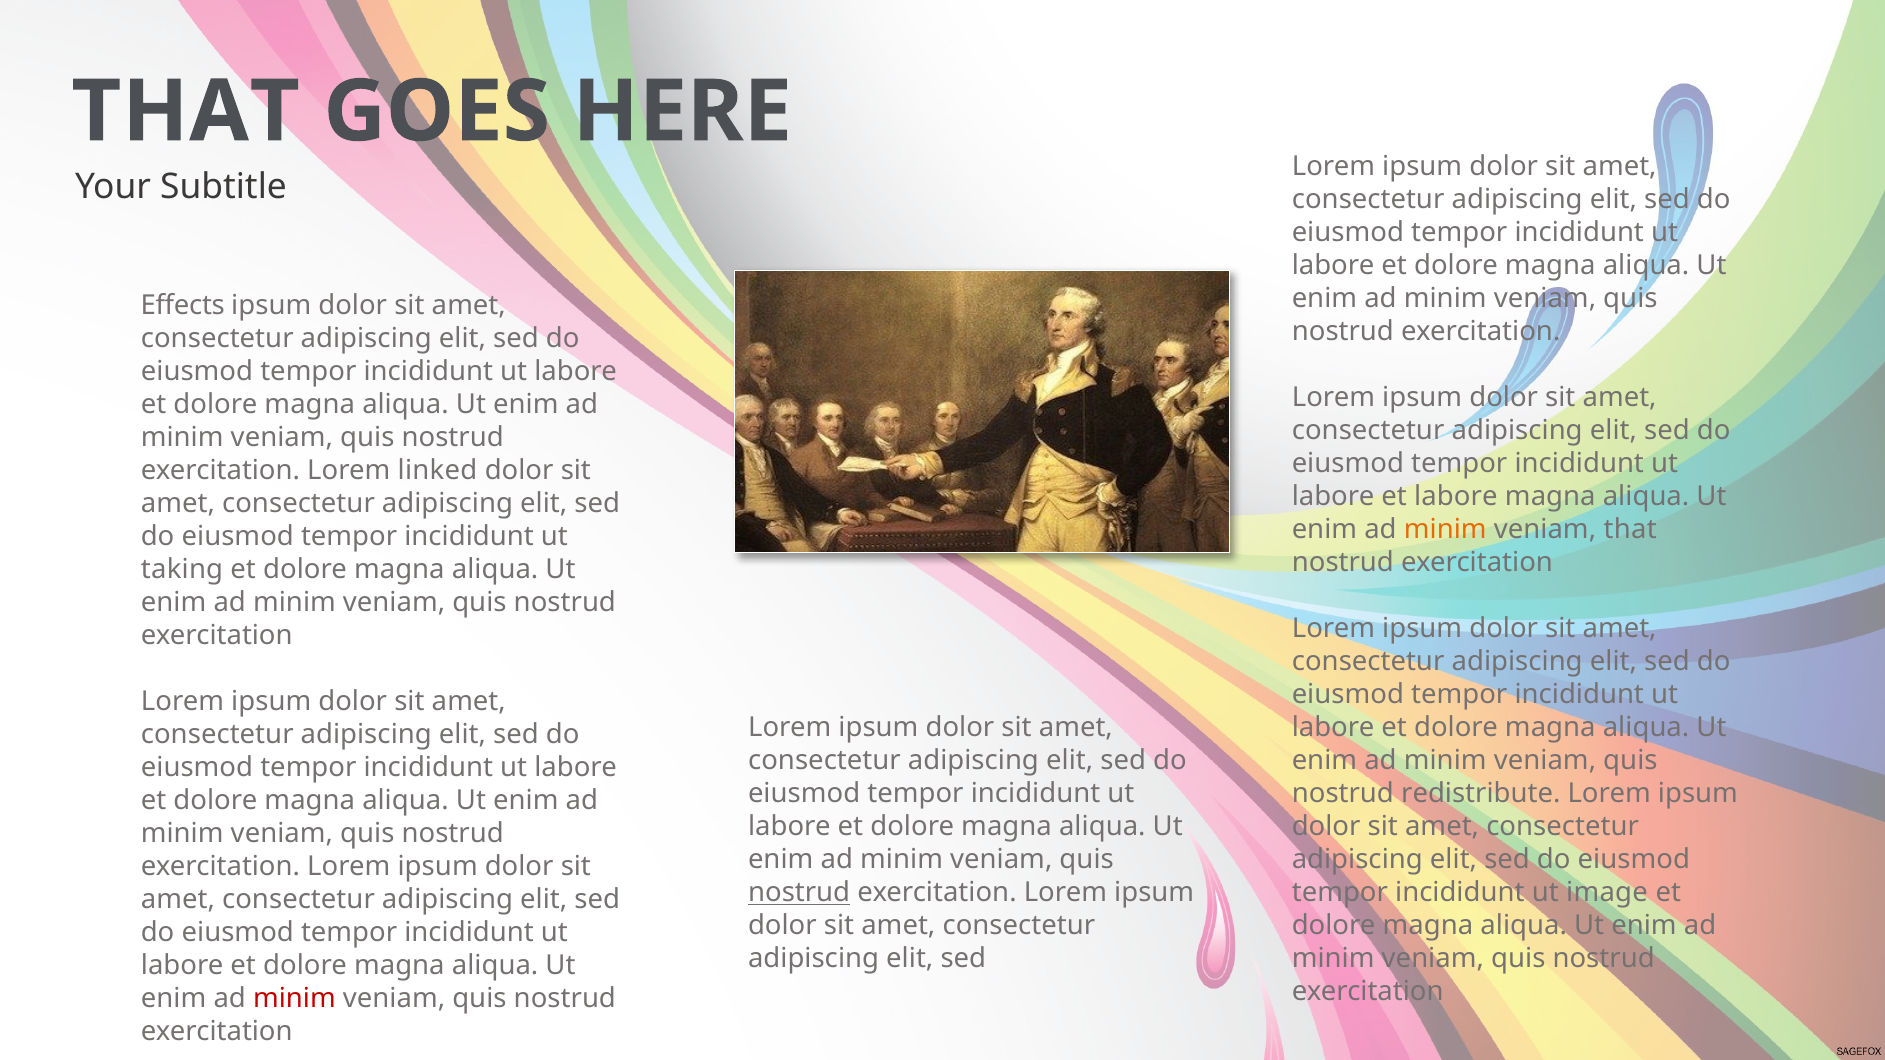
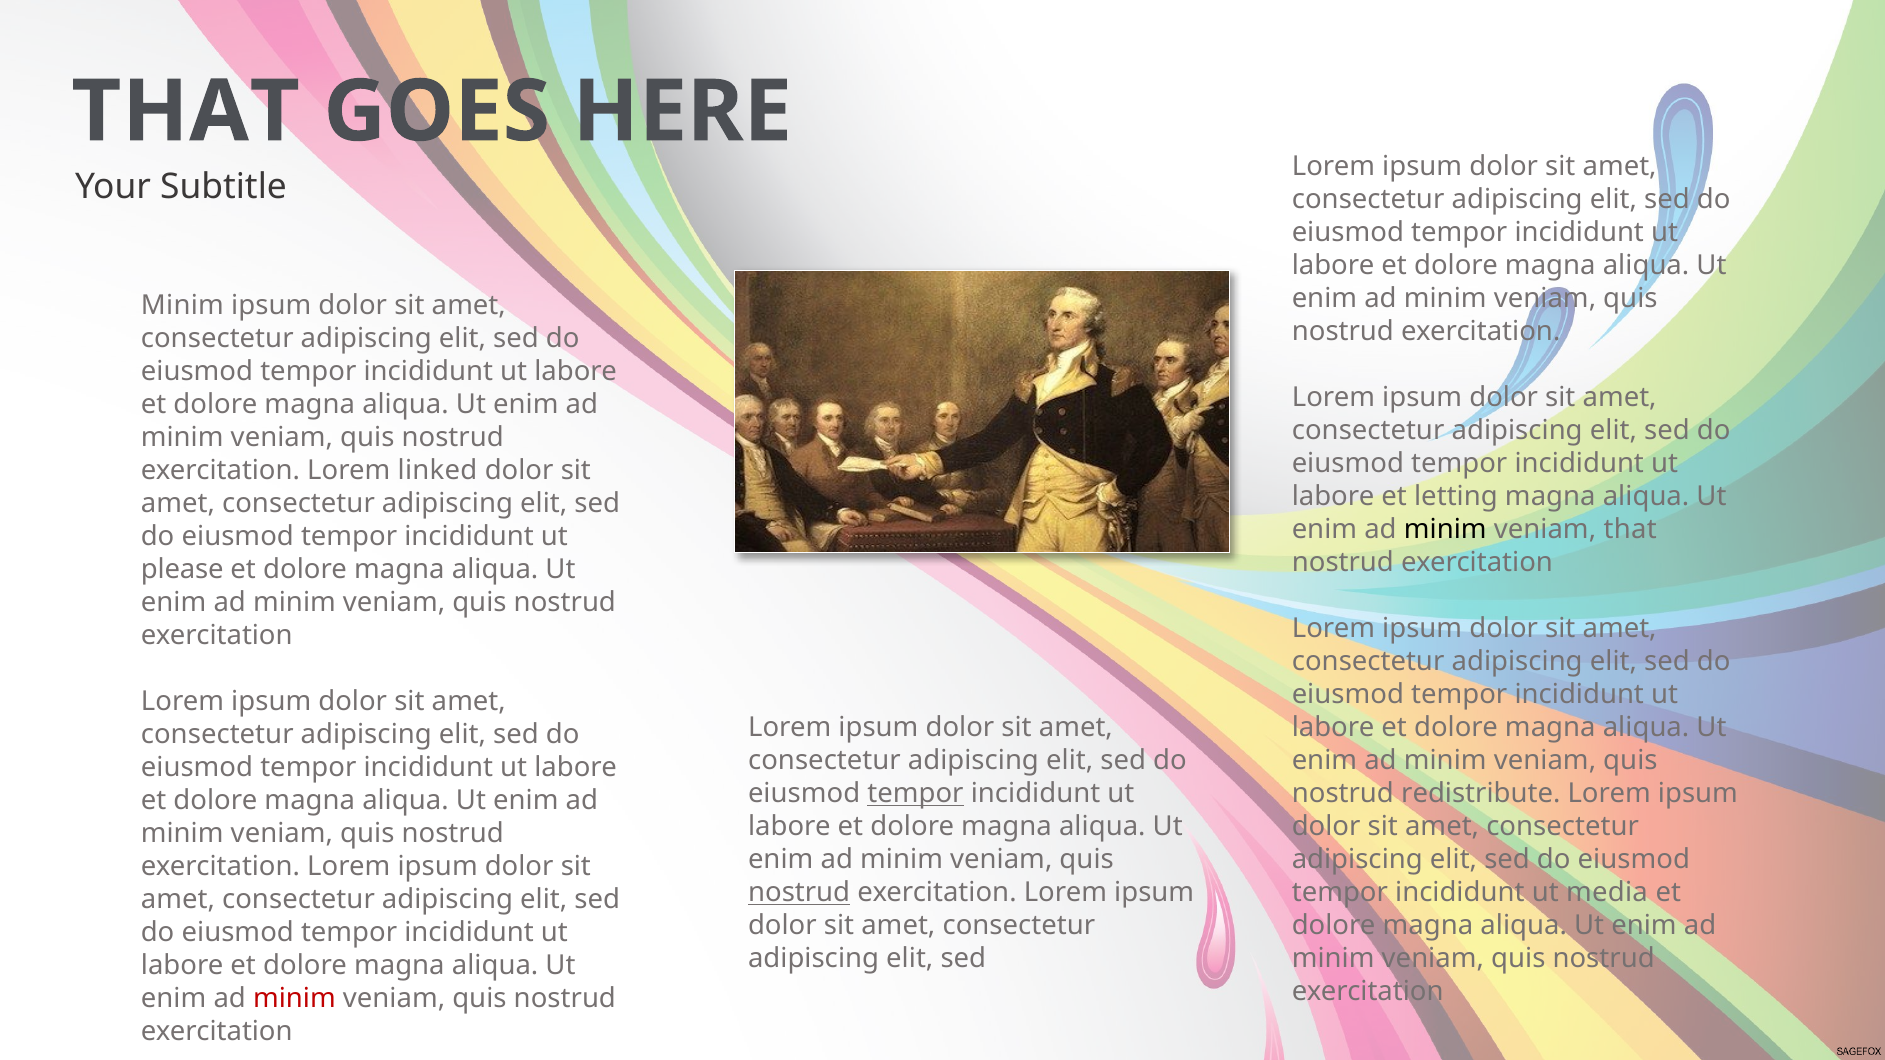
Effects: Effects -> Minim (182, 305)
et labore: labore -> letting (1456, 497)
minim colour: orange -> black (1445, 530)
taking: taking -> please (182, 569)
tempor underline: none -> present (916, 794)
image: image -> media (1607, 893)
